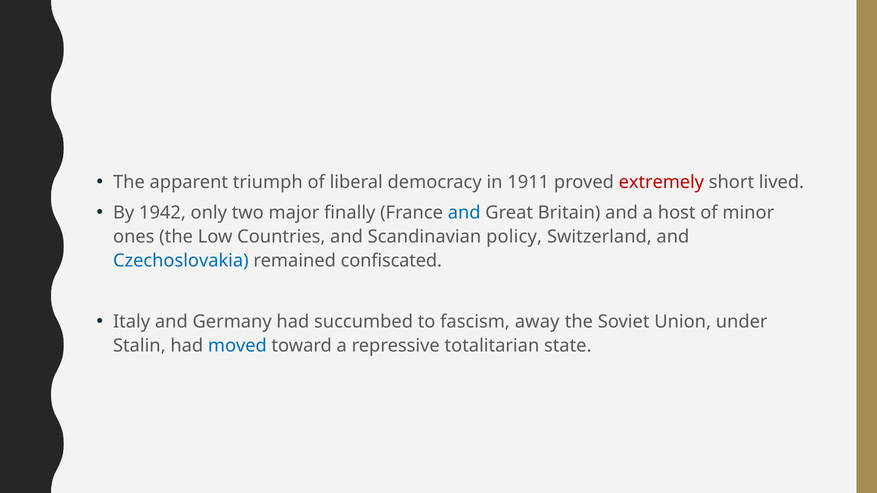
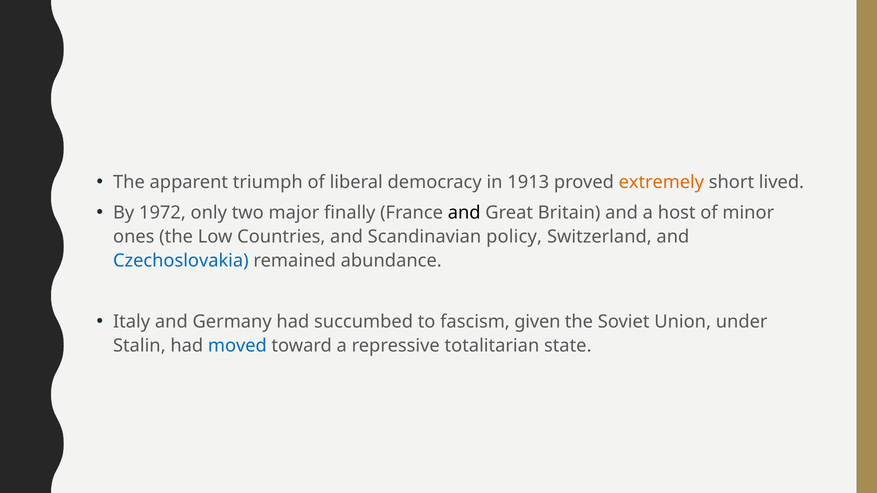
1911: 1911 -> 1913 (528, 182)
extremely colour: red -> orange (661, 182)
1942: 1942 -> 1972 (162, 213)
and colour: blue -> black (464, 213)
confiscated: confiscated -> abundance (391, 261)
away: away -> given (537, 322)
